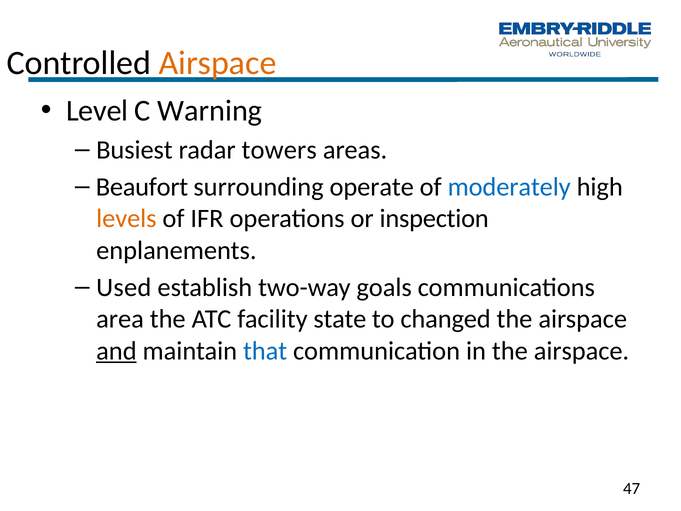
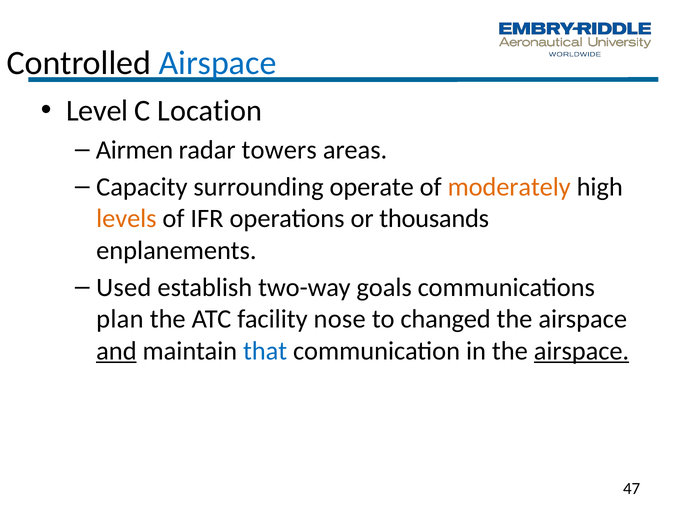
Airspace colour: orange -> blue (218, 63)
Warning: Warning -> Location (210, 111)
Busiest: Busiest -> Airmen (135, 150)
Beaufort: Beaufort -> Capacity (142, 187)
moderately colour: blue -> orange (509, 187)
inspection: inspection -> thousands (434, 218)
area: area -> plan (120, 319)
state: state -> nose (340, 319)
airspace underline: none -> present (581, 351)
